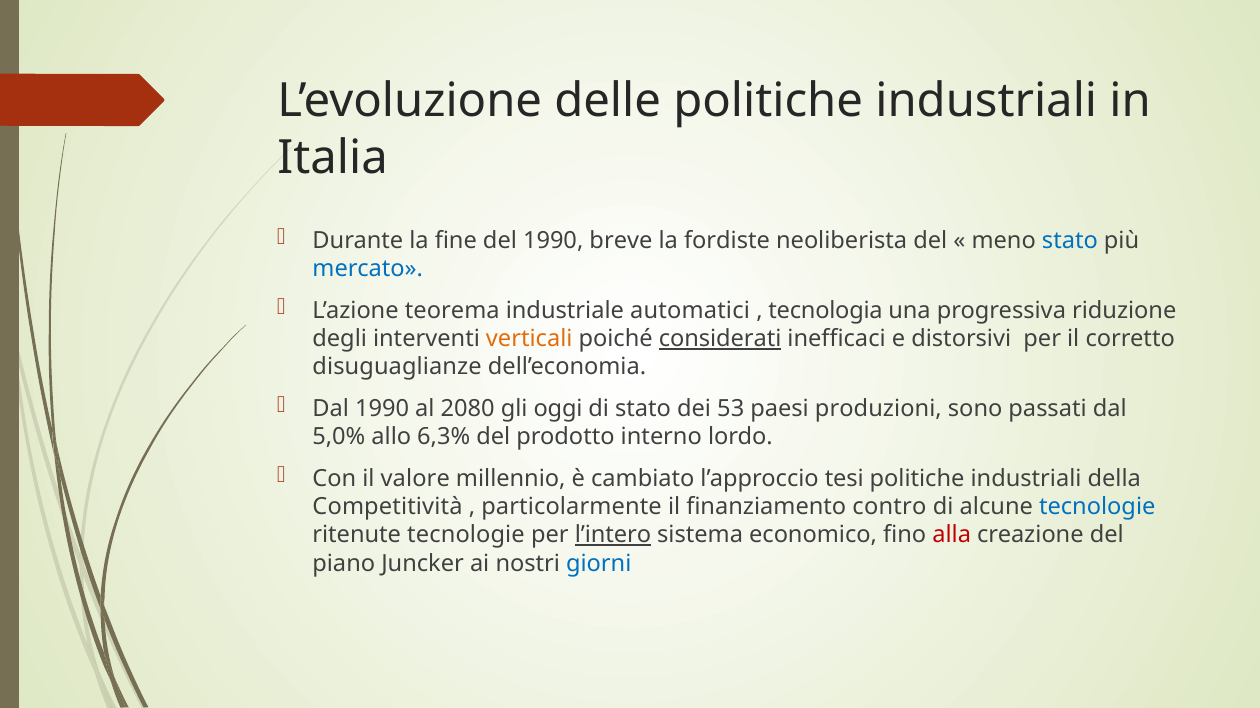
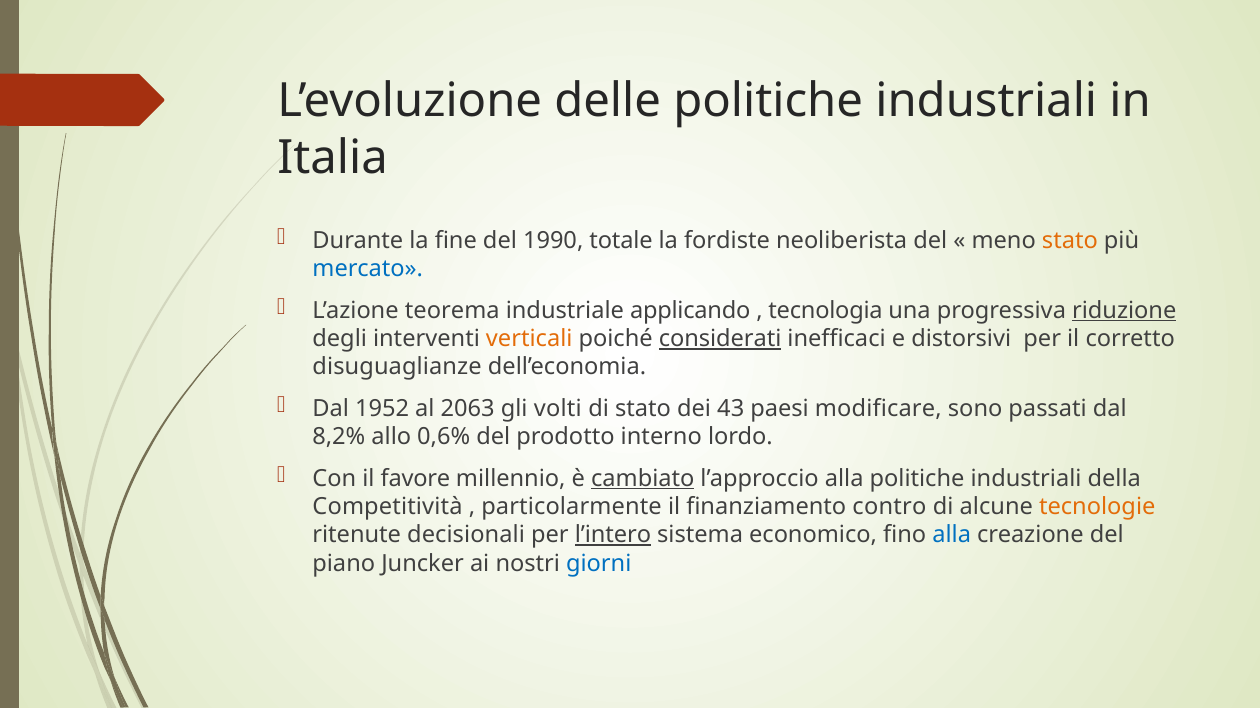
breve: breve -> totale (621, 241)
stato colour: blue -> orange (1070, 241)
automatici: automatici -> applicando (690, 311)
riduzione underline: none -> present (1124, 311)
Dal 1990: 1990 -> 1952 (382, 409)
2080: 2080 -> 2063 (468, 409)
oggi: oggi -> volti (558, 409)
53: 53 -> 43 (731, 409)
produzioni: produzioni -> modificare (878, 409)
5,0%: 5,0% -> 8,2% (339, 437)
6,3%: 6,3% -> 0,6% (444, 437)
valore: valore -> favore (415, 479)
cambiato underline: none -> present (643, 479)
l’approccio tesi: tesi -> alla (844, 479)
tecnologie colour: blue -> orange (1097, 507)
ritenute tecnologie: tecnologie -> decisionali (466, 536)
alla colour: red -> blue (952, 536)
